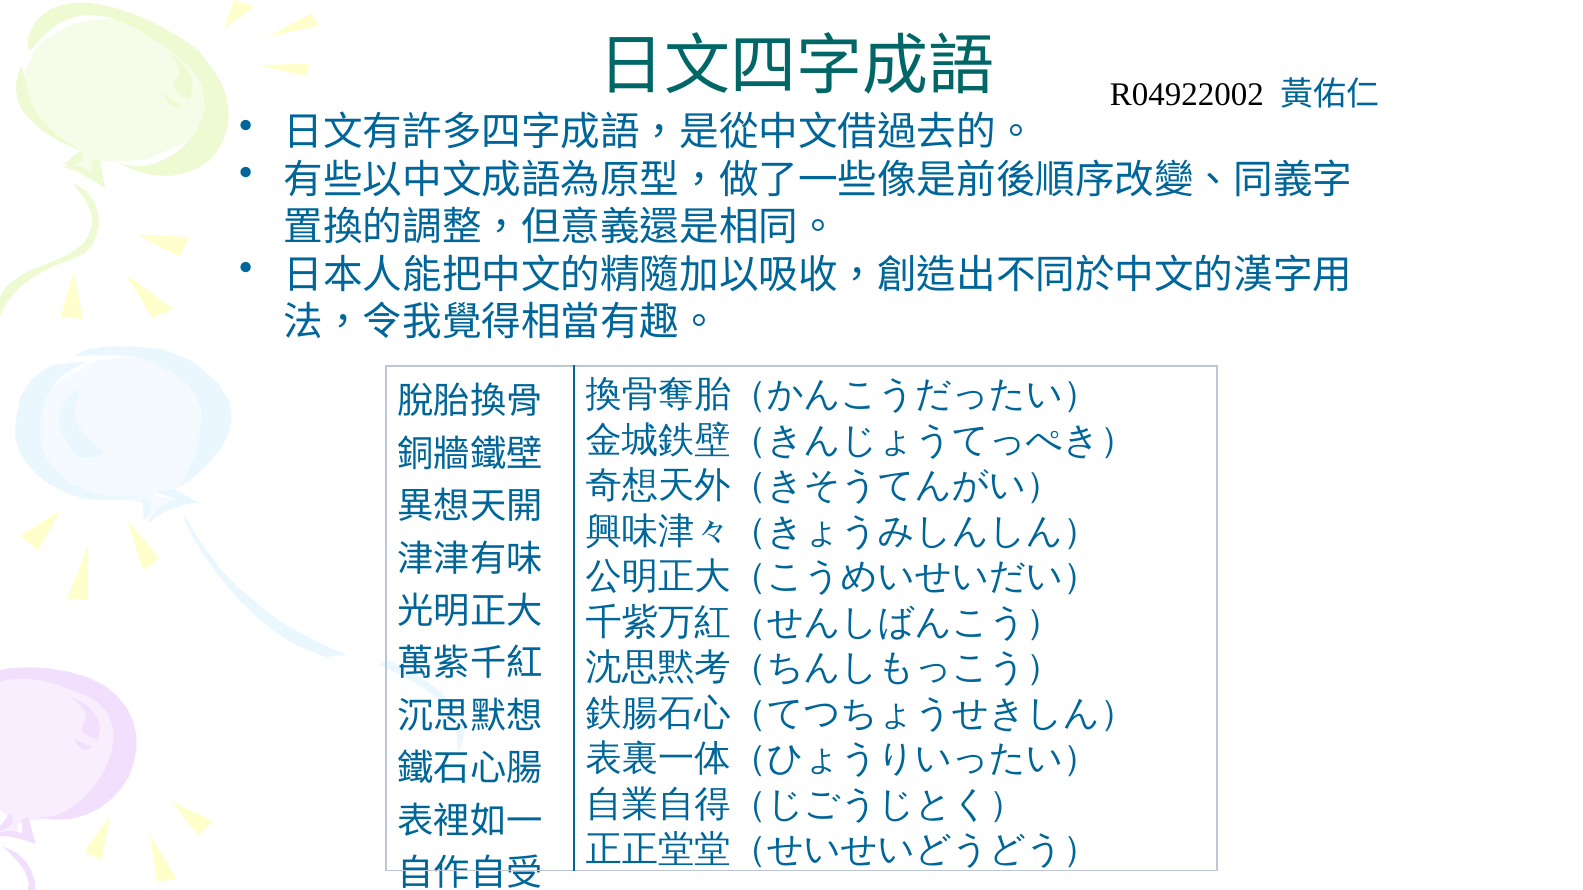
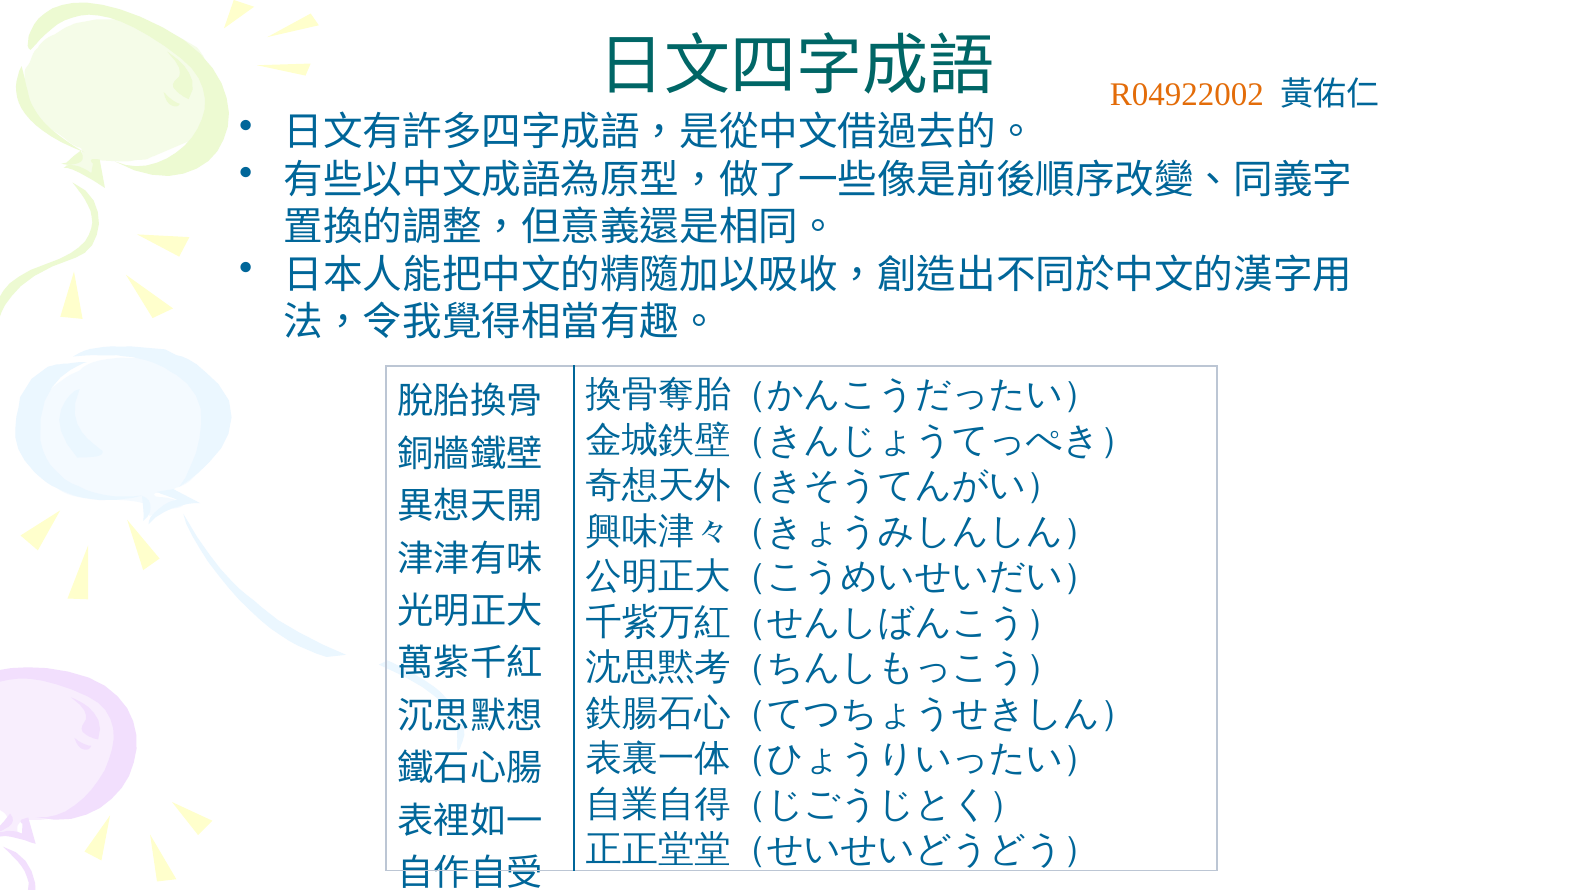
R04922002 colour: black -> orange (1187, 95)
